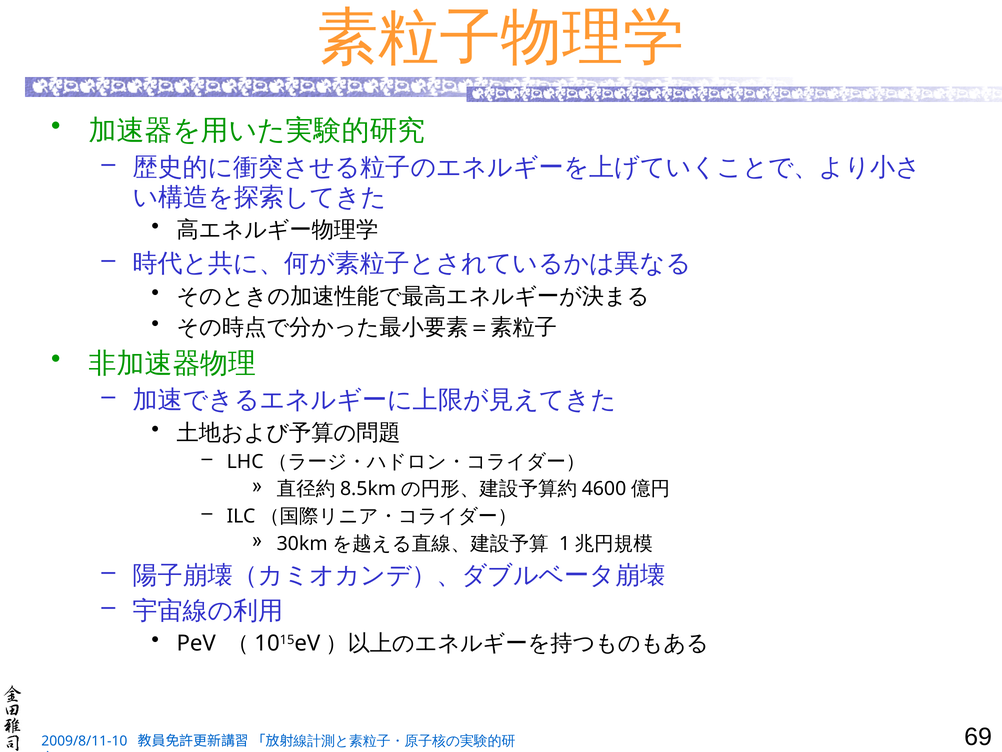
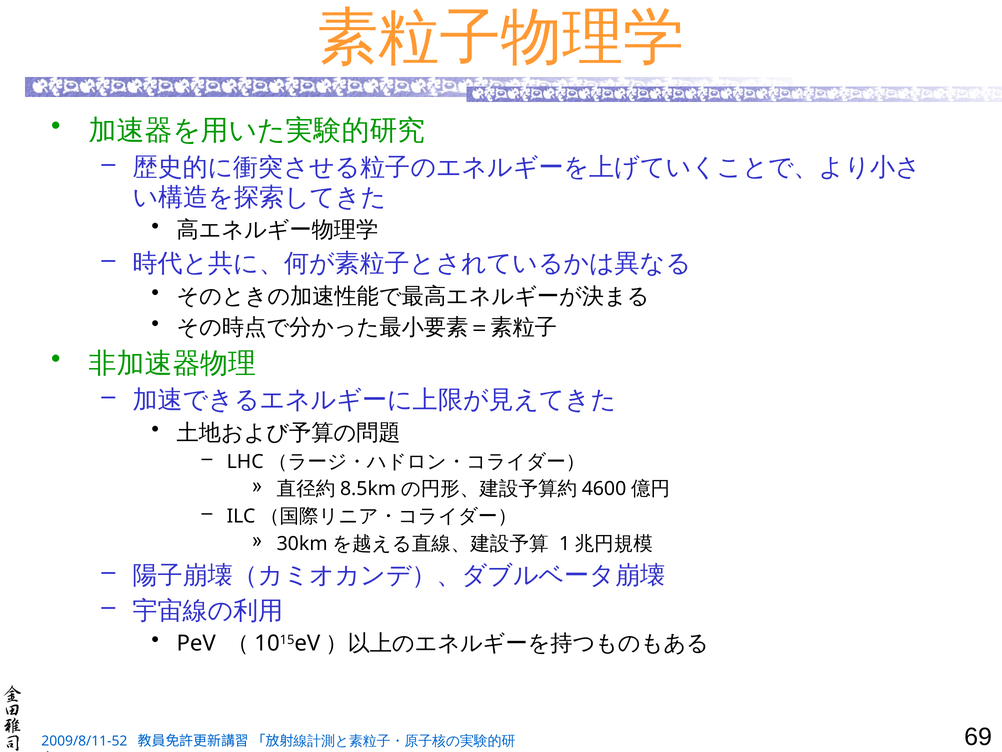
2009/8/11-10: 2009/8/11-10 -> 2009/8/11-52 (84, 741)
